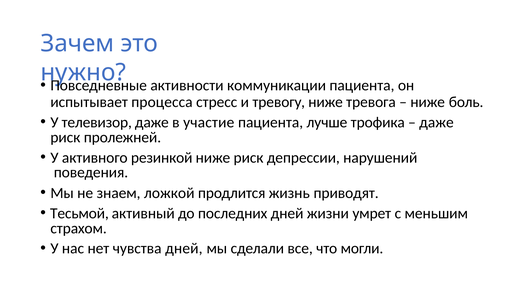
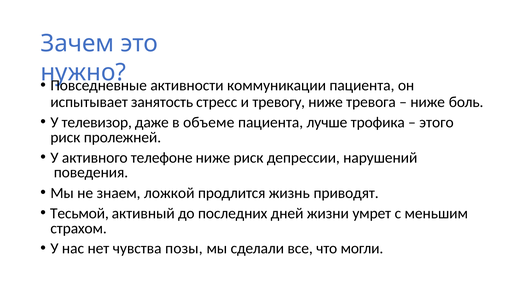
процесса: процесса -> занятость (162, 102)
участие: участие -> объеме (209, 122)
даже: даже -> этого (436, 122)
резинкой: резинкой -> телефоне (162, 158)
чувства дней: дней -> позы (184, 249)
